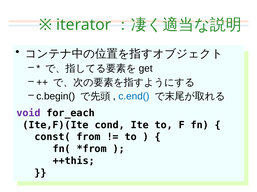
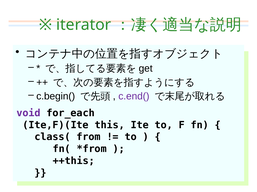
c.end( colour: blue -> purple (134, 97)
cond: cond -> this (110, 125)
const(: const( -> class( (53, 137)
